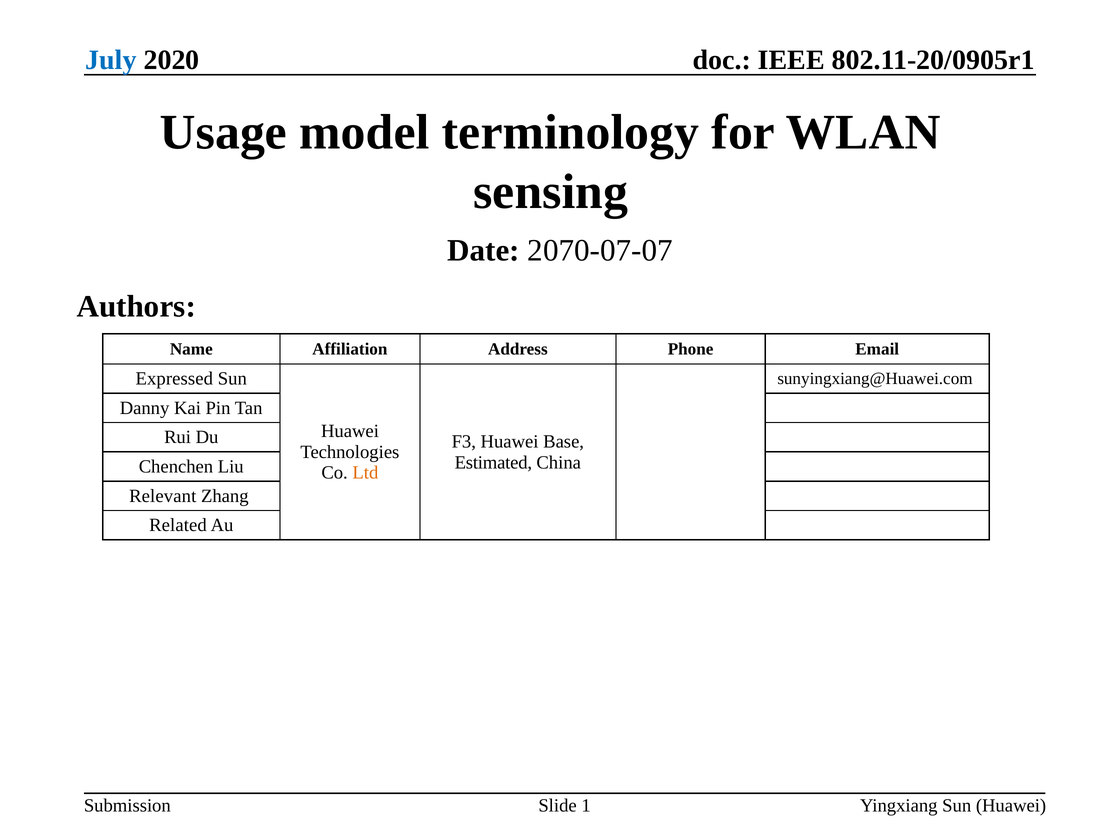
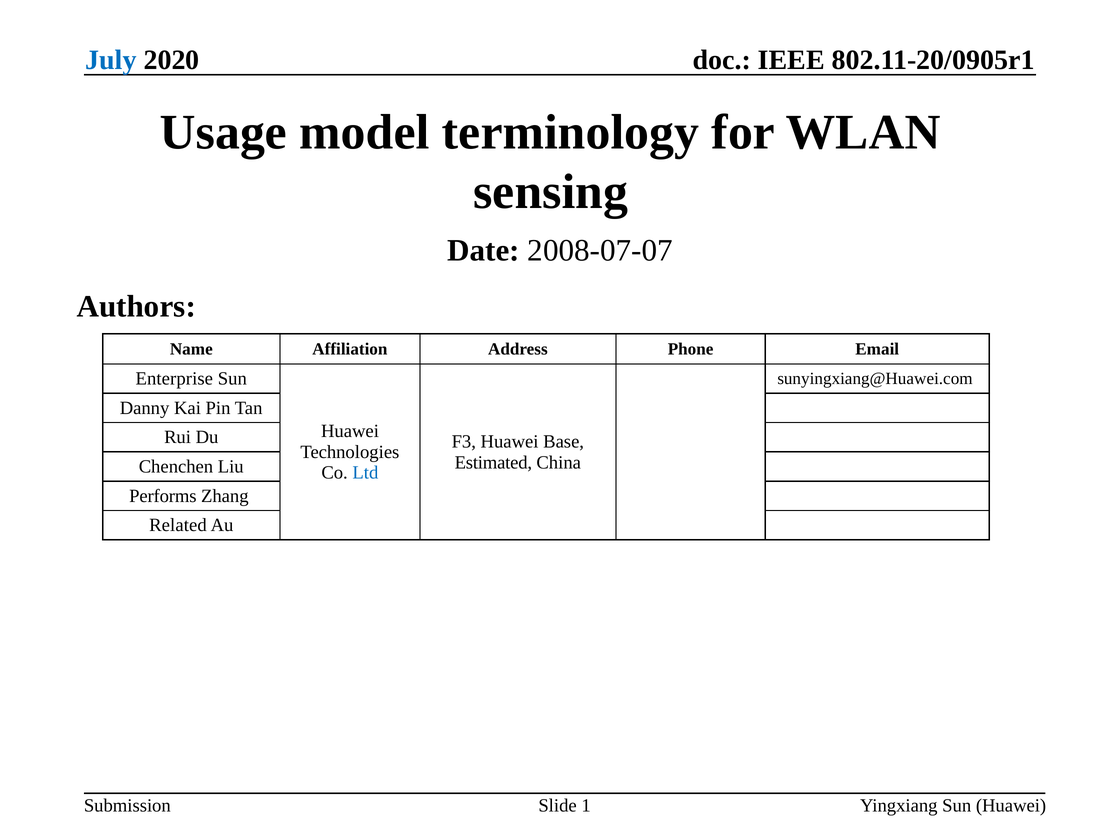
2070-07-07: 2070-07-07 -> 2008-07-07 (600, 251)
Expressed: Expressed -> Enterprise (174, 379)
Ltd colour: orange -> blue (365, 473)
Relevant: Relevant -> Performs (163, 496)
